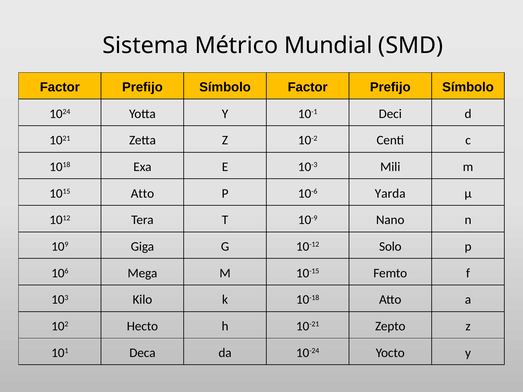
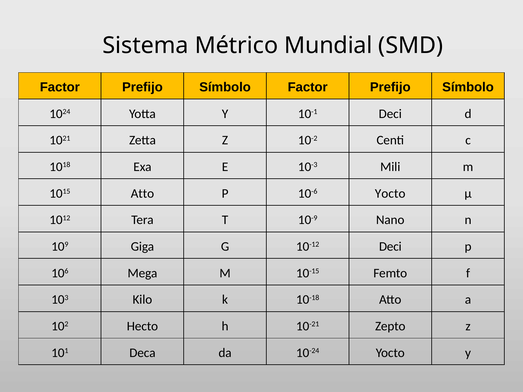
10-6 Yarda: Yarda -> Yocto (390, 194)
10-12 Solo: Solo -> Deci (390, 247)
